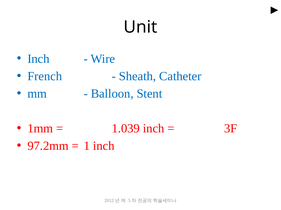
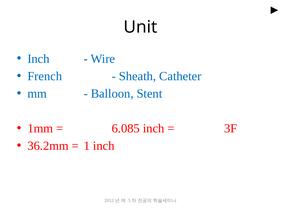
1.039: 1.039 -> 6.085 (126, 129)
97.2mm: 97.2mm -> 36.2mm (48, 146)
